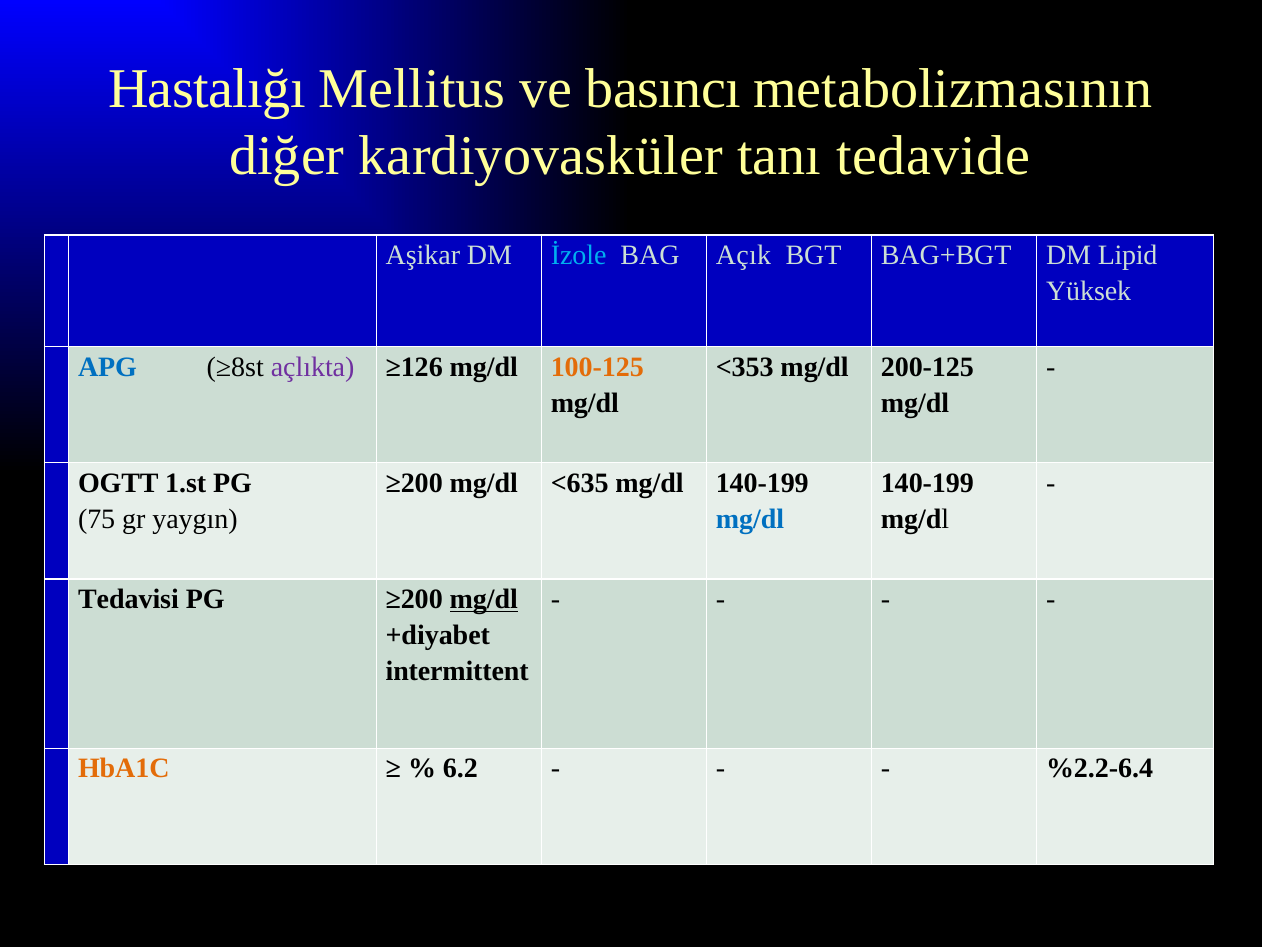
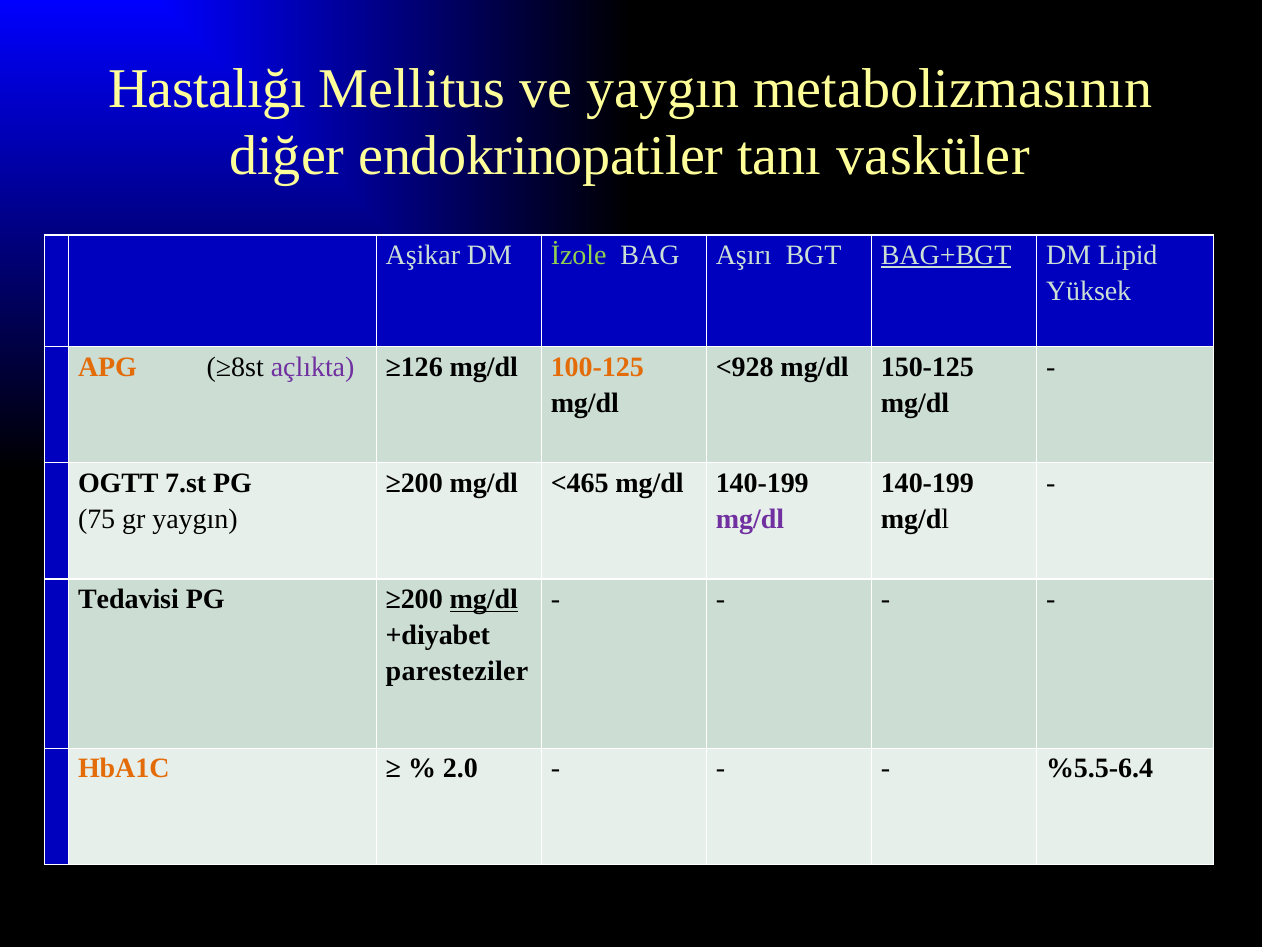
ve basıncı: basıncı -> yaygın (663, 89)
kardiyovasküler: kardiyovasküler -> endokrinopatiler (541, 156)
tedavide: tedavide -> vasküler (933, 156)
İzole colour: light blue -> light green (579, 255)
Açık: Açık -> Aşırı (744, 255)
BAG+BGT underline: none -> present (946, 255)
APG colour: blue -> orange (108, 367)
<353: <353 -> <928 (745, 367)
200-125: 200-125 -> 150-125 (927, 367)
1.st: 1.st -> 7.st (186, 483)
<635: <635 -> <465 (580, 483)
mg/dl colour: blue -> purple (750, 519)
intermittent: intermittent -> paresteziler (457, 671)
6.2: 6.2 -> 2.0 (460, 768)
%2.2-6.4: %2.2-6.4 -> %5.5-6.4 (1100, 768)
